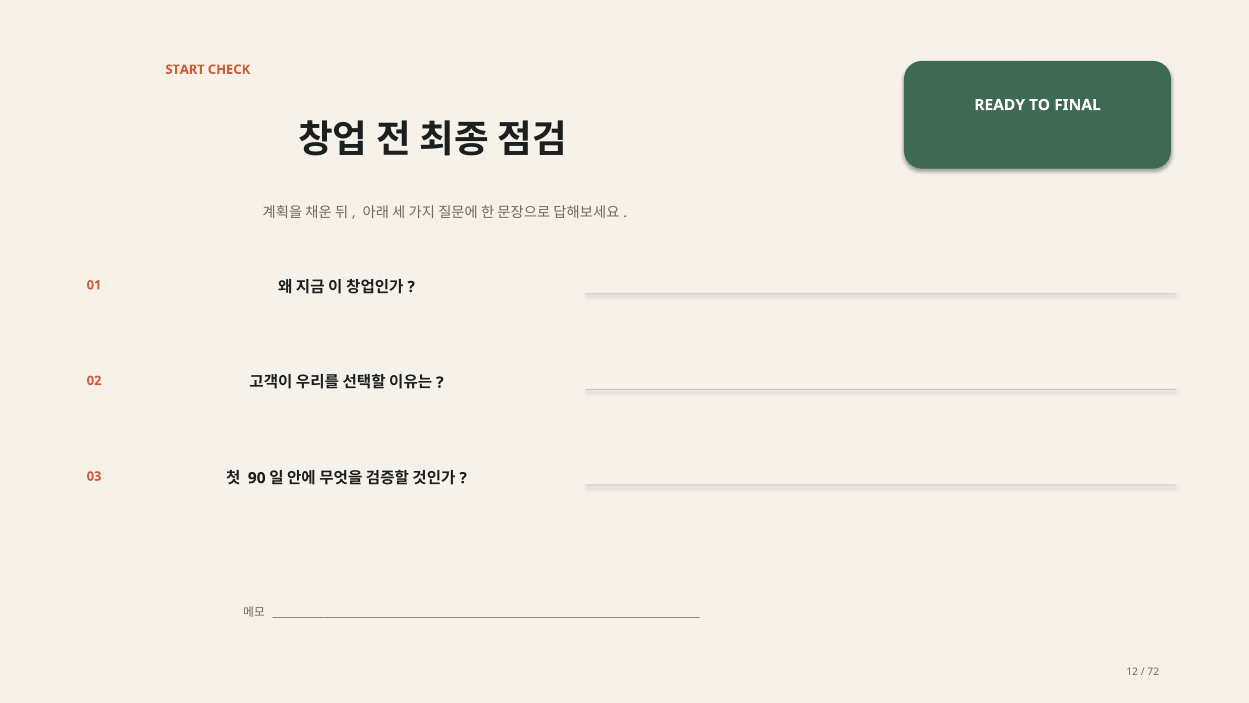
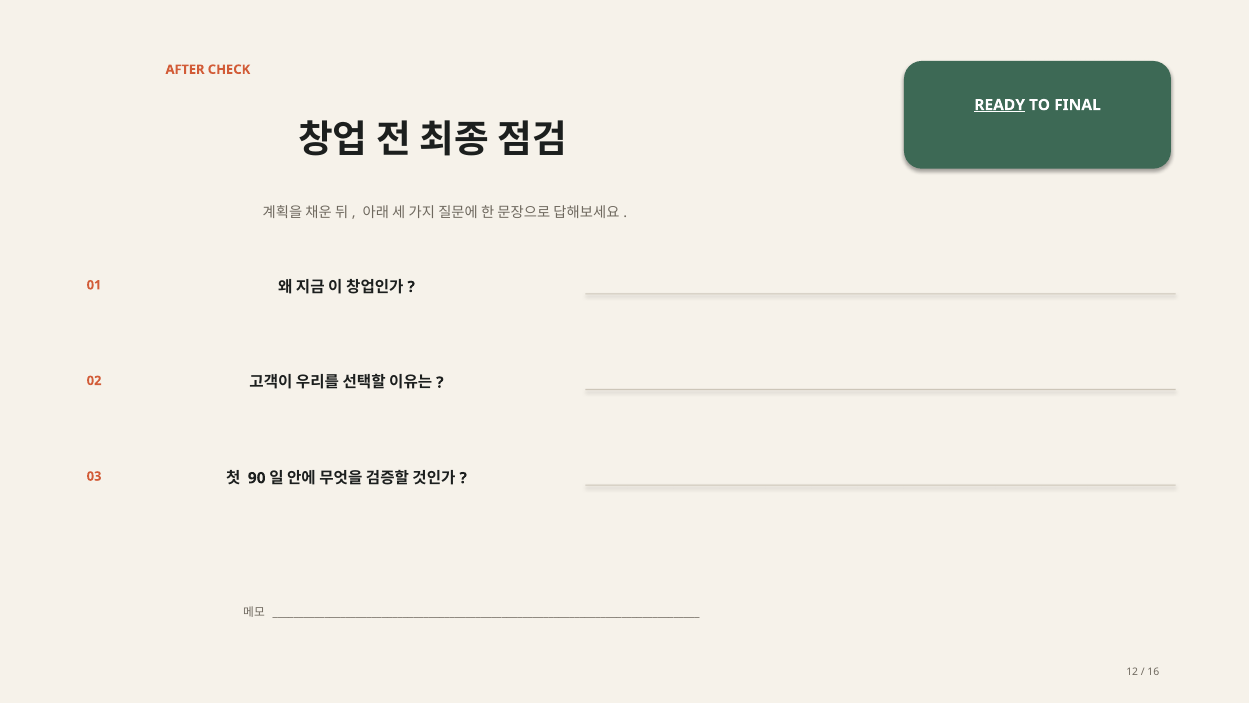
START: START -> AFTER (185, 70)
READY underline: none -> present (1000, 105)
72: 72 -> 16 (1153, 672)
